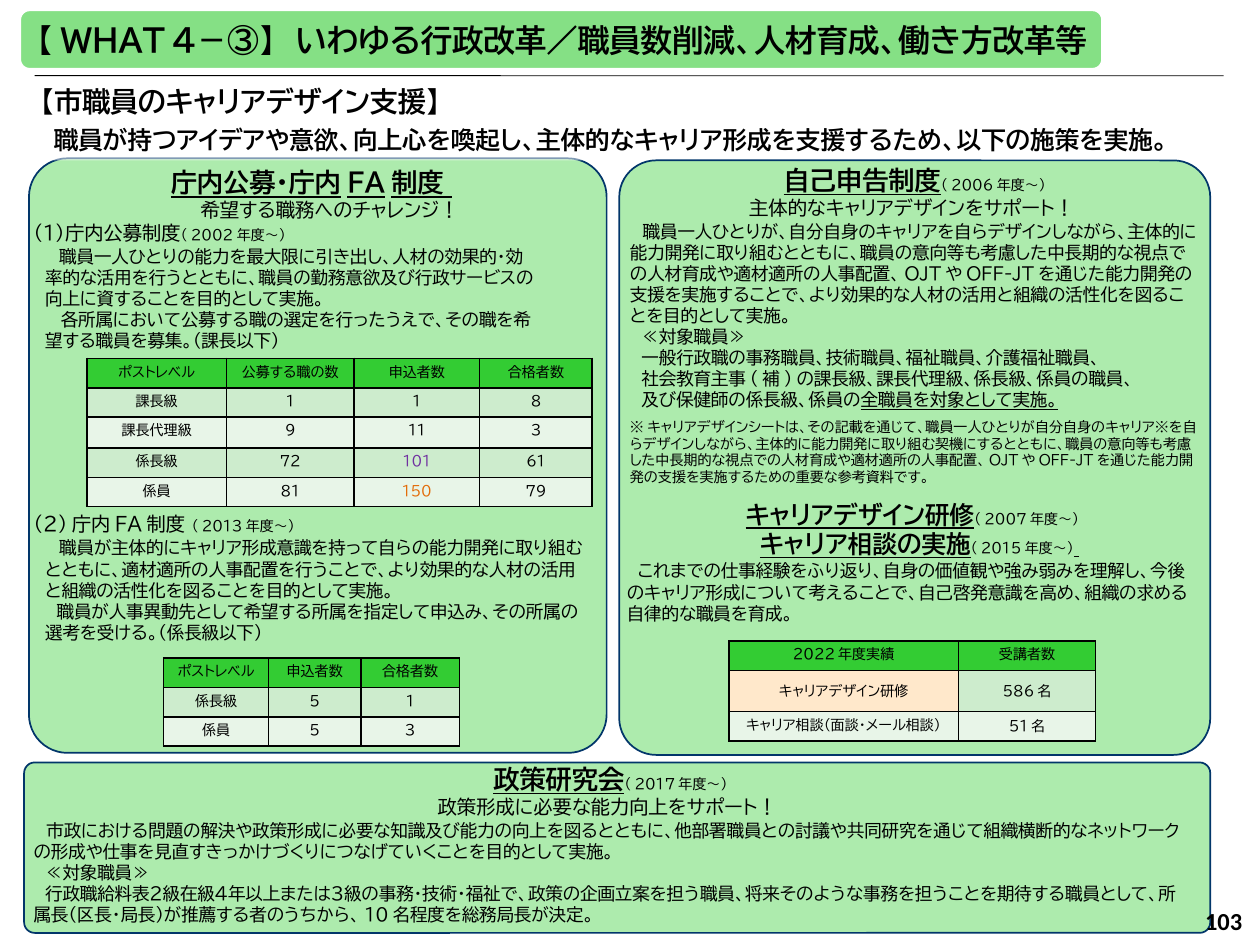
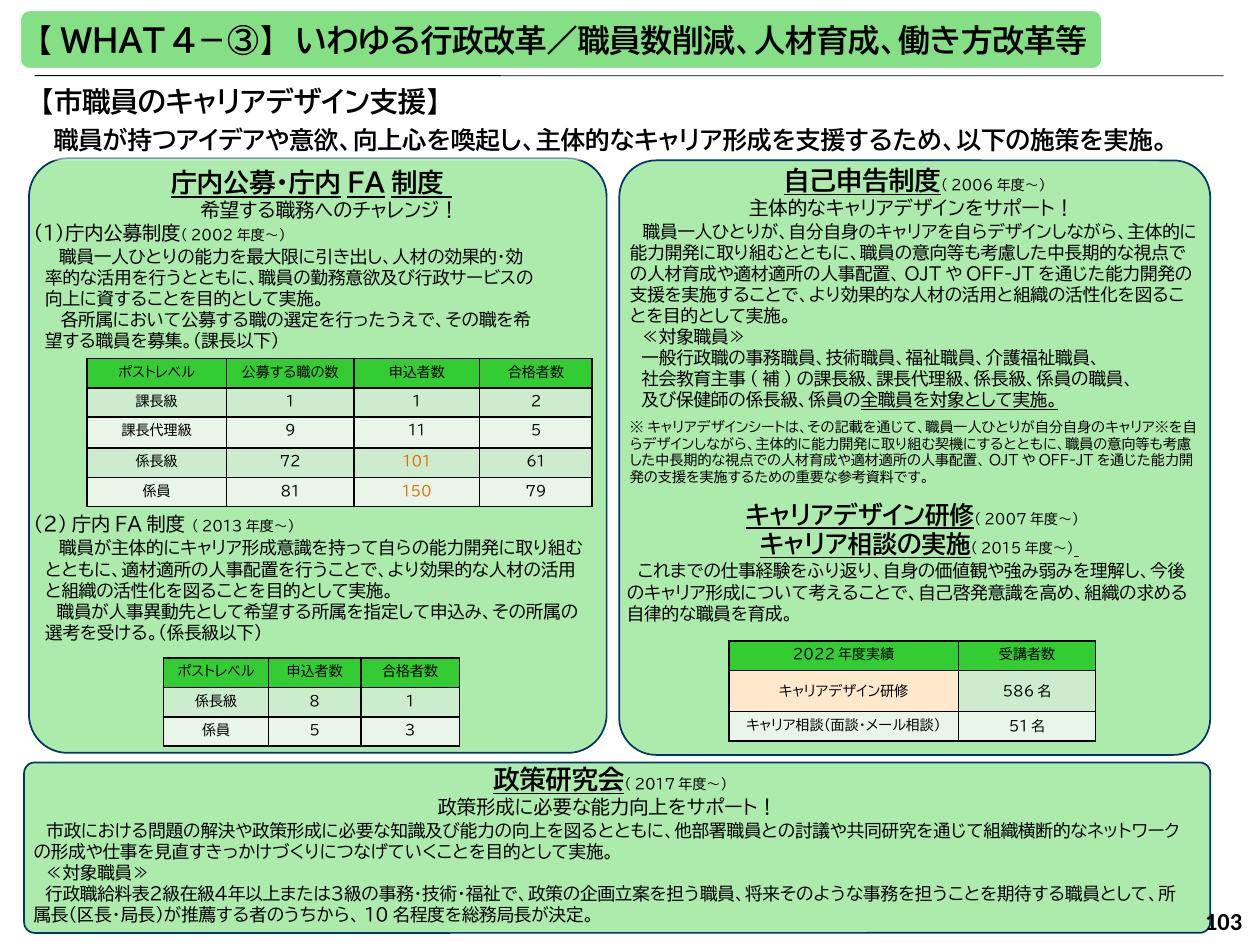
8: 8 -> 2 (536, 402)
11 3: 3 -> 5 (536, 431)
101 colour: purple -> orange (417, 462)
5: 5 -> 8 (315, 701)
